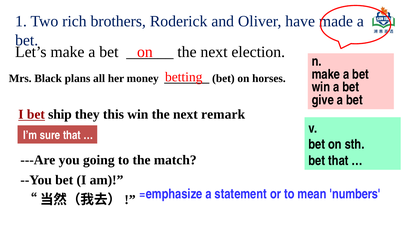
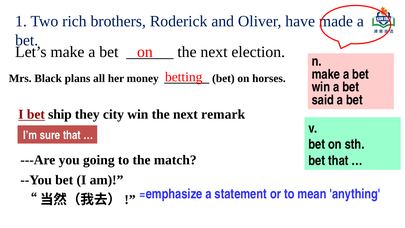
give: give -> said (323, 100)
this: this -> city (113, 114)
numbers: numbers -> anything (355, 194)
